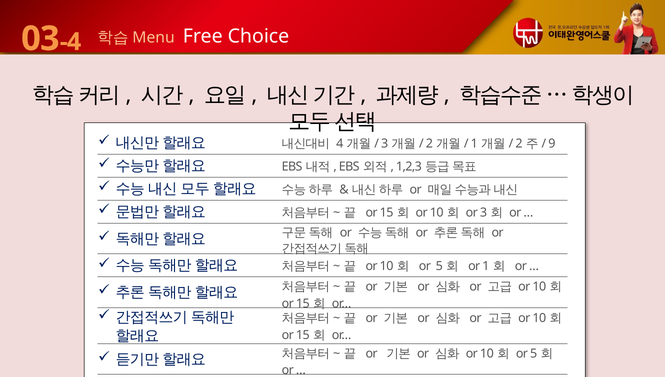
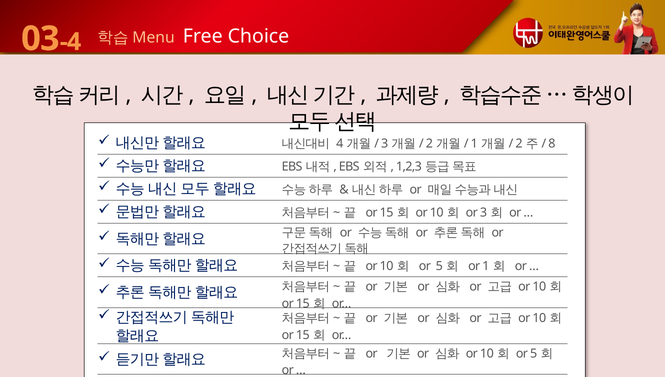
9: 9 -> 8 (552, 143)
